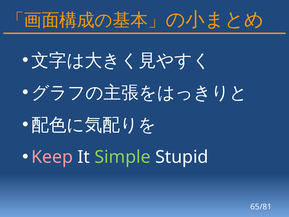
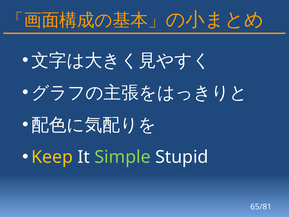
Keep colour: pink -> yellow (52, 157)
